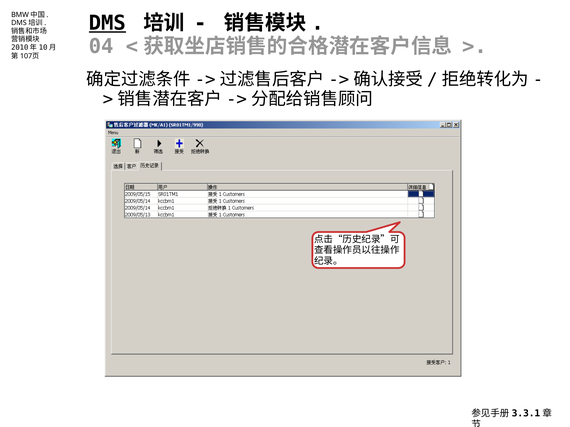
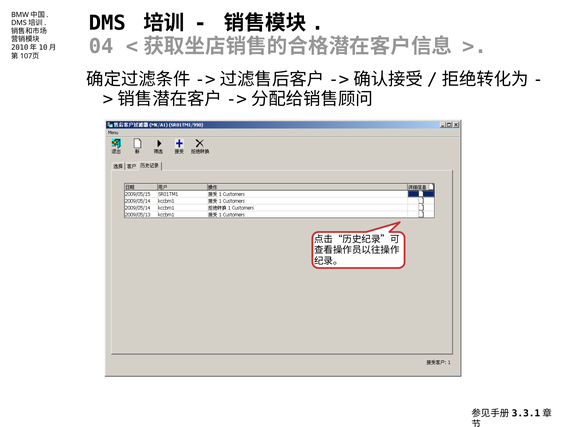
DMS underline: present -> none (107, 23)
